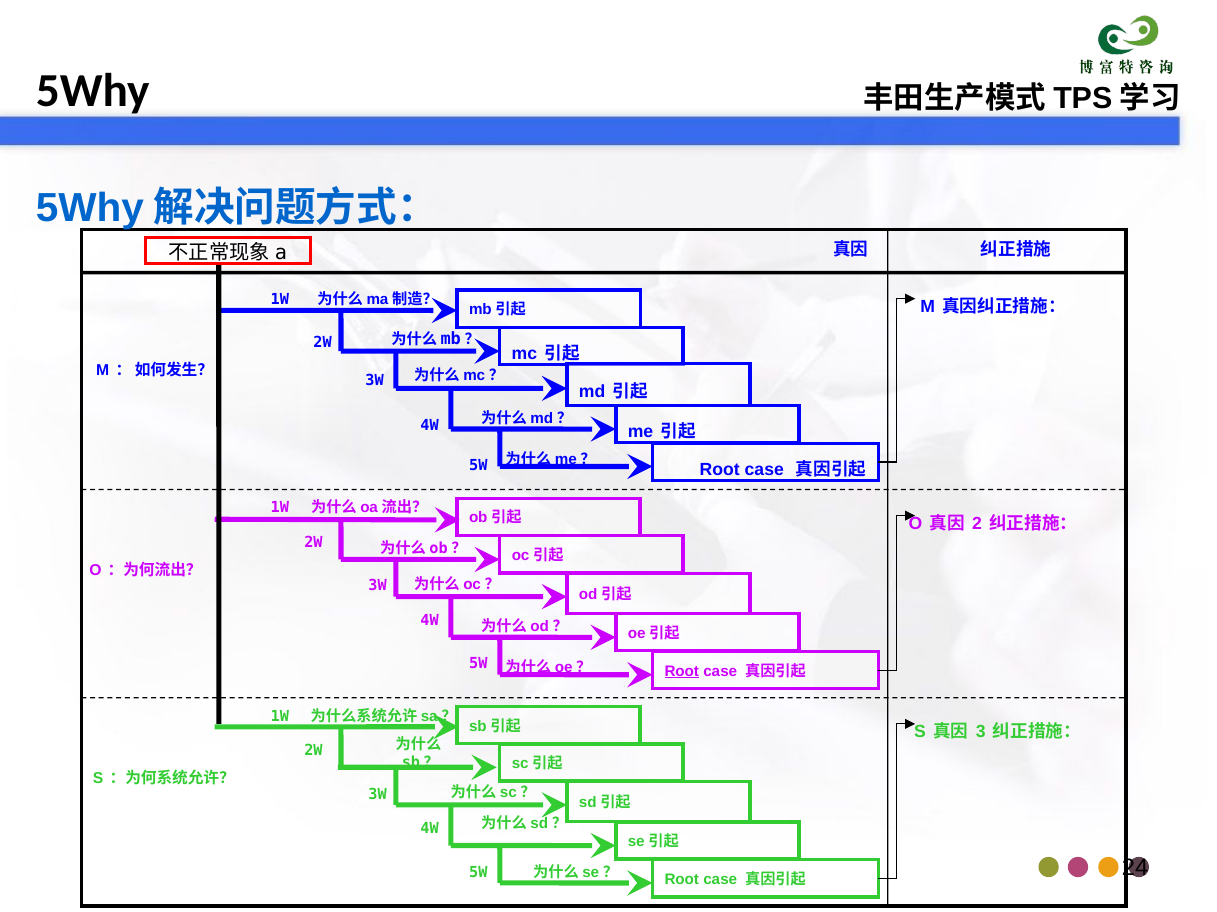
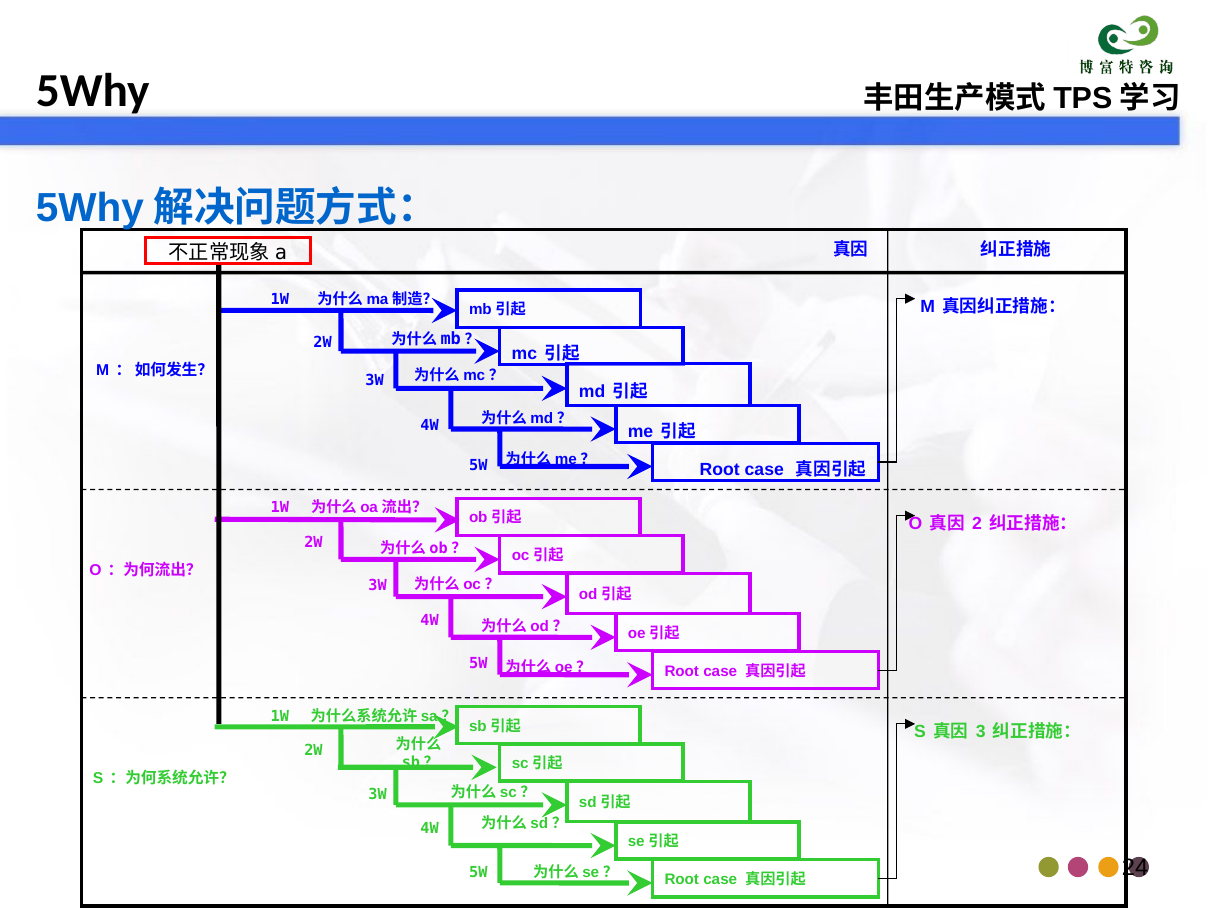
Root underline: present -> none (682, 672)
